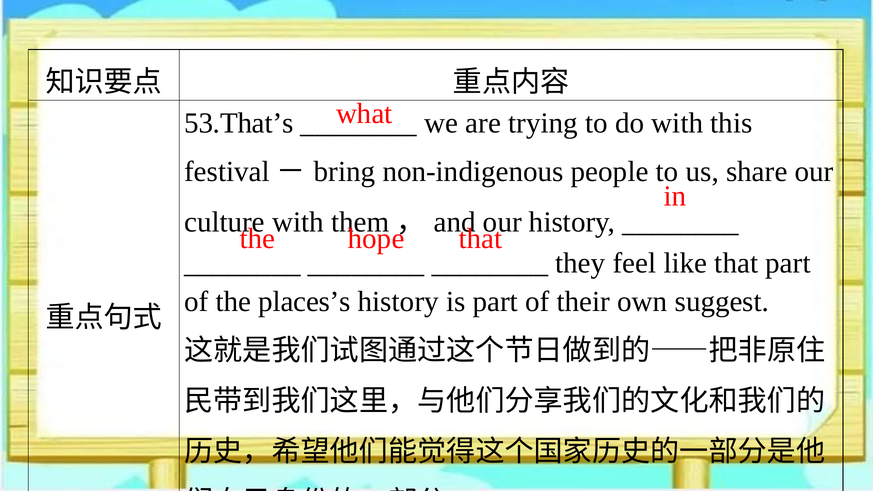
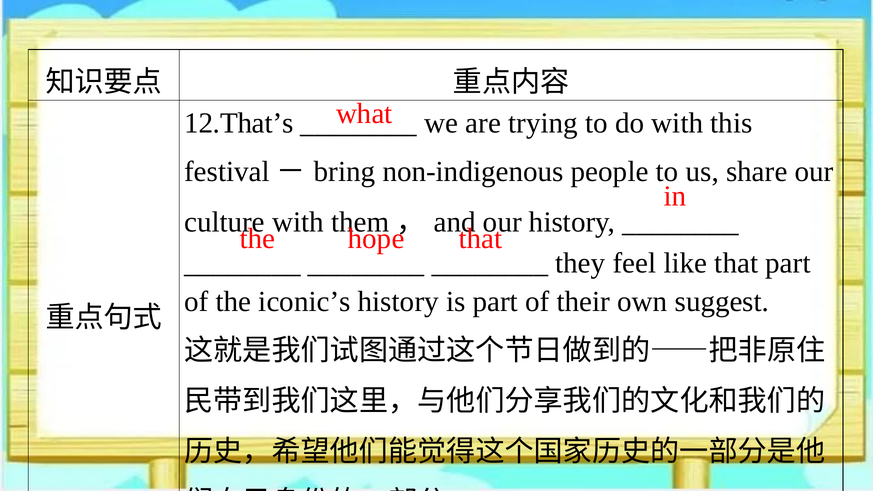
53.That’s: 53.That’s -> 12.That’s (239, 123)
places’s: places’s -> iconic’s (305, 302)
